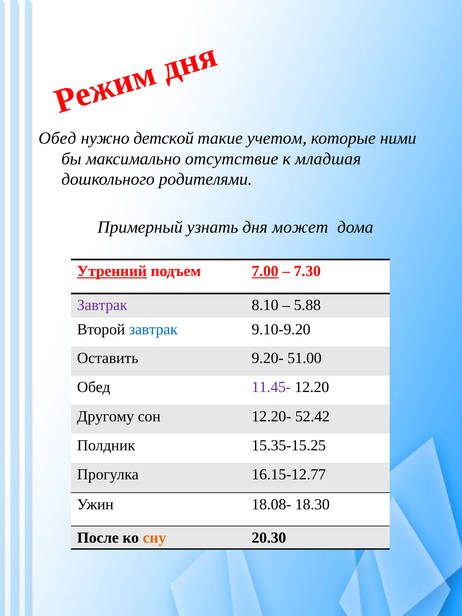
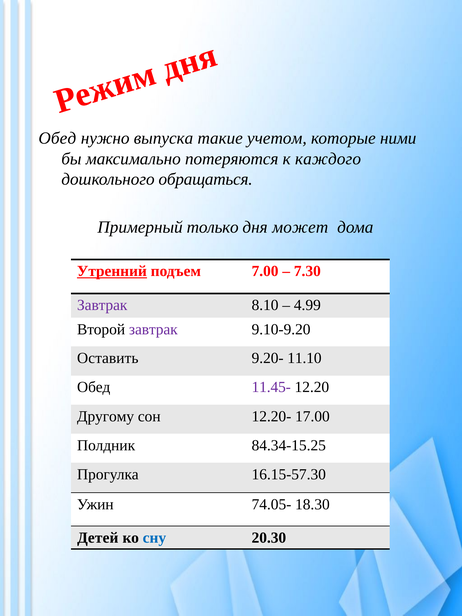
детской: детской -> выпуска (164, 138)
отсутствие: отсутствие -> потеряются (232, 159)
младшая: младшая -> каждого (328, 159)
родителями: родителями -> обращаться (206, 179)
узнать: узнать -> только (213, 227)
7.00 underline: present -> none (265, 271)
5.88: 5.88 -> 4.99 (307, 305)
завтрак colour: blue -> purple (153, 329)
51.00: 51.00 -> 11.10 (305, 358)
52.42: 52.42 -> 17.00 (312, 416)
15.35-15.25: 15.35-15.25 -> 84.34-15.25 (289, 445)
16.15-12.77: 16.15-12.77 -> 16.15-57.30 (289, 475)
18.08-: 18.08- -> 74.05- (271, 505)
После: После -> Детей (98, 538)
сну colour: orange -> blue (154, 538)
